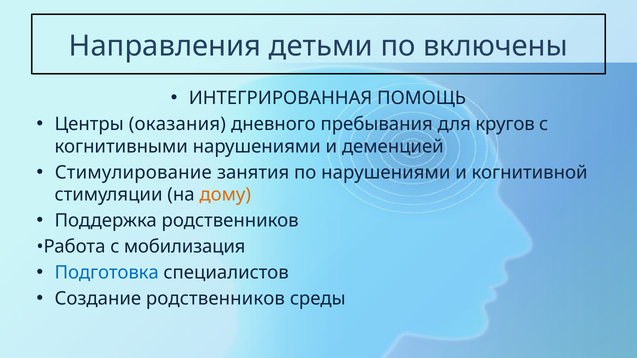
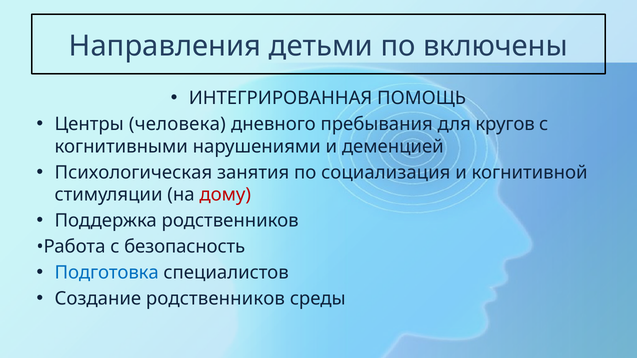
оказания: оказания -> человека (177, 124)
Стимулирование: Стимулирование -> Психологическая (133, 173)
по нарушениями: нарушениями -> социализация (386, 173)
дому colour: orange -> red (225, 195)
мобилизация: мобилизация -> безопасность (185, 247)
